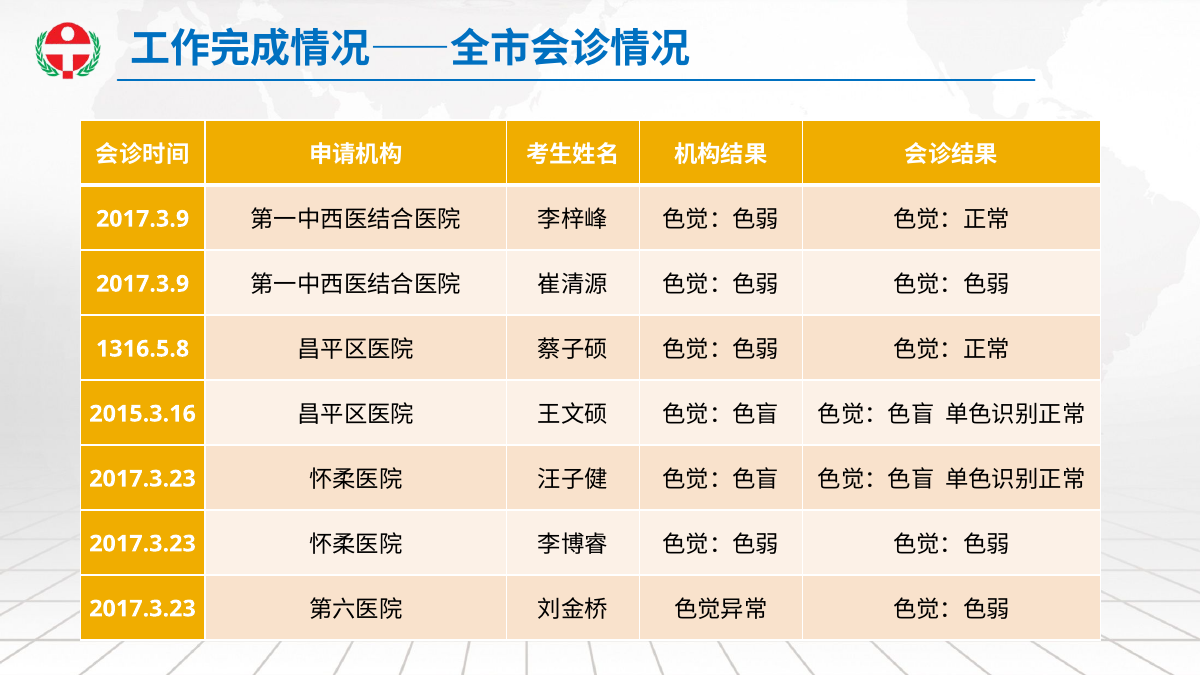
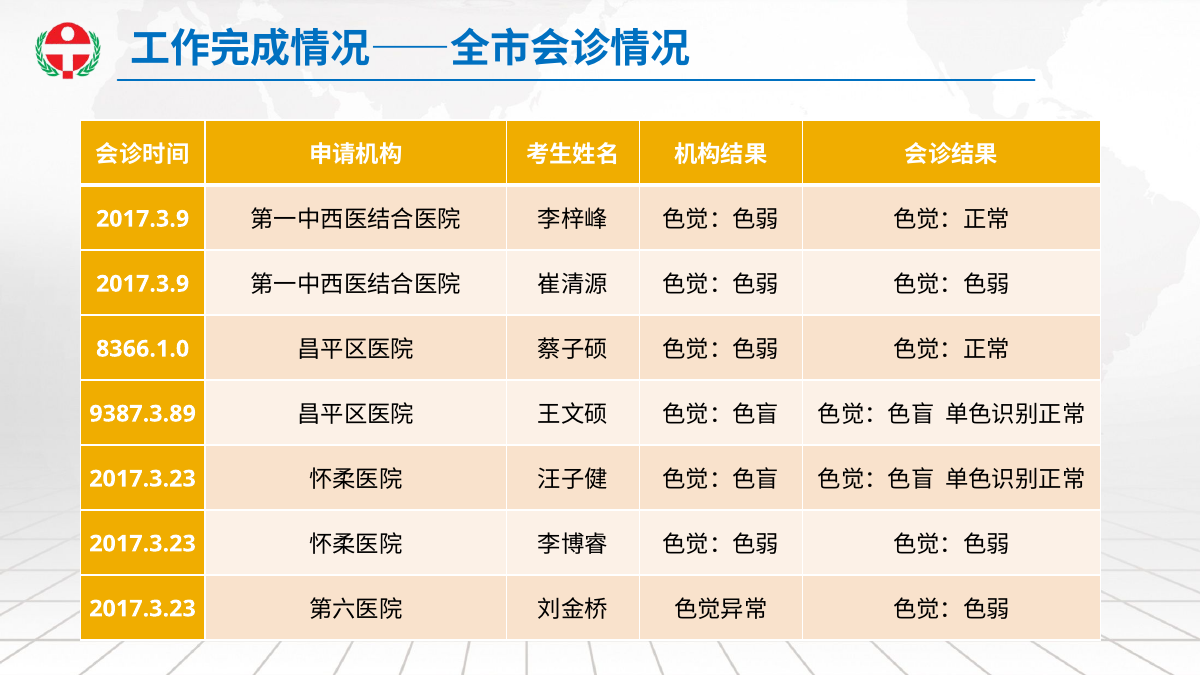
1316.5.8: 1316.5.8 -> 8366.1.0 (143, 349)
2015.3.16: 2015.3.16 -> 9387.3.89 (143, 414)
